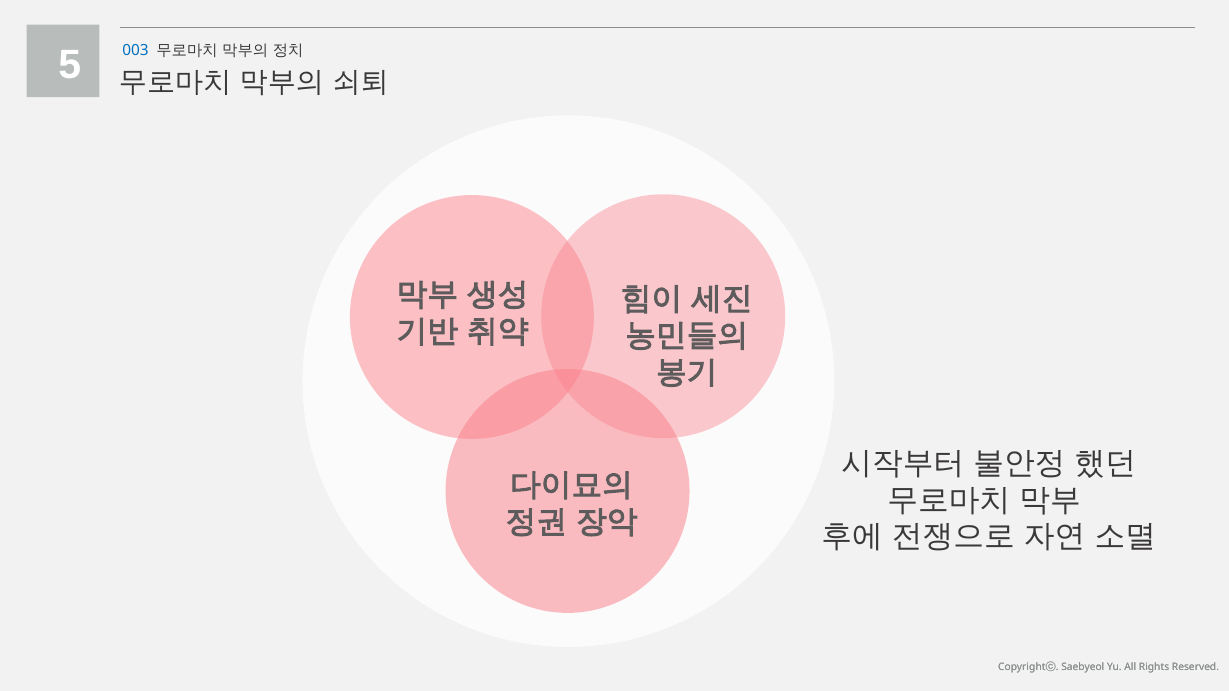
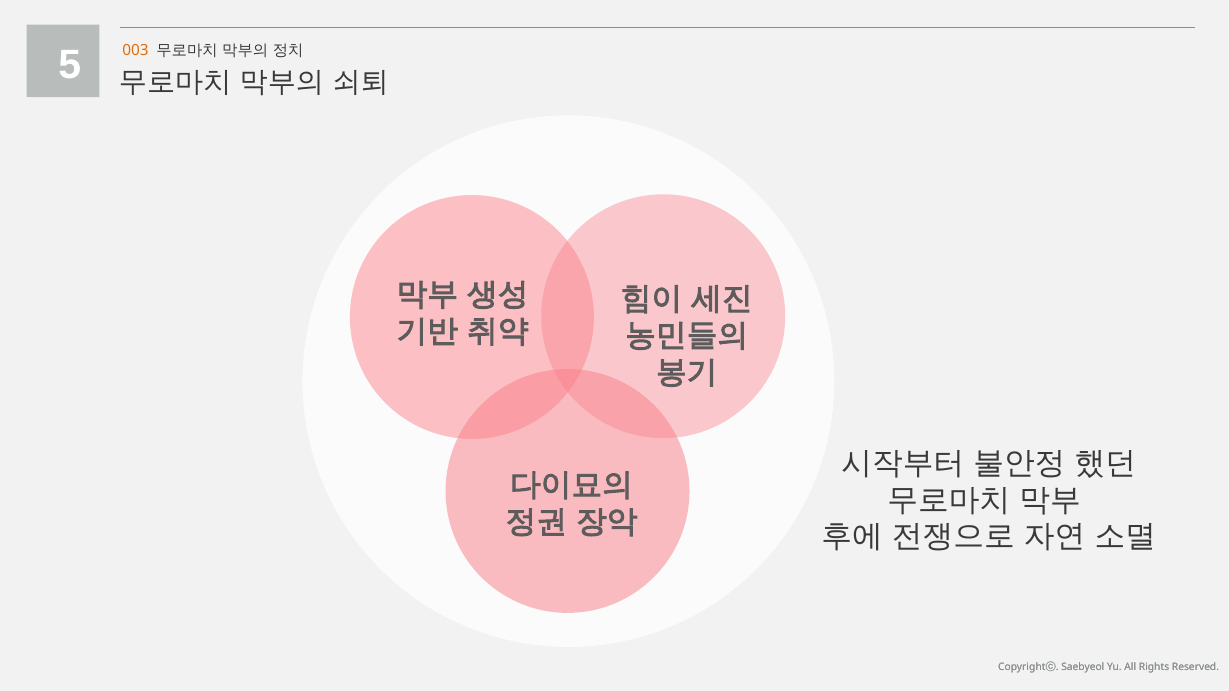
003 colour: blue -> orange (136, 50)
